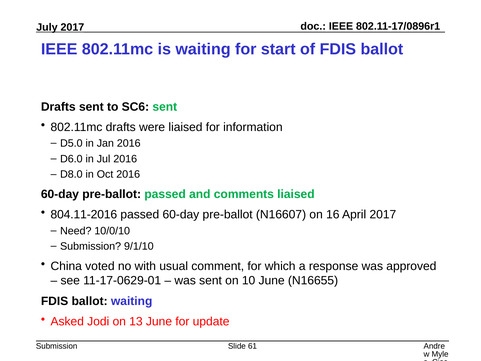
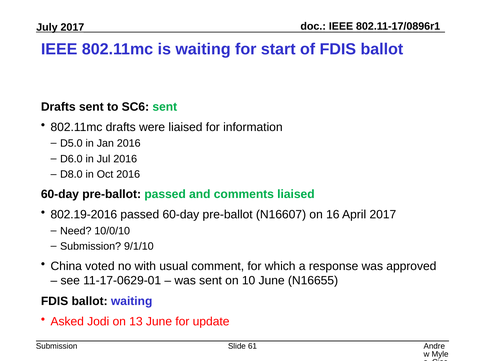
804.11-2016: 804.11-2016 -> 802.19-2016 (84, 215)
